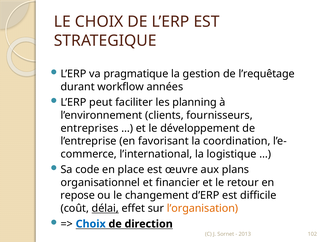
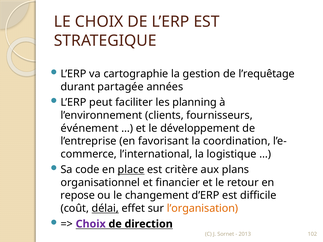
pragmatique: pragmatique -> cartographie (136, 74)
workflow: workflow -> partagée (121, 87)
entreprises: entreprises -> événement (90, 128)
place underline: none -> present (131, 170)
œuvre: œuvre -> critère (181, 170)
Choix colour: blue -> purple (91, 224)
